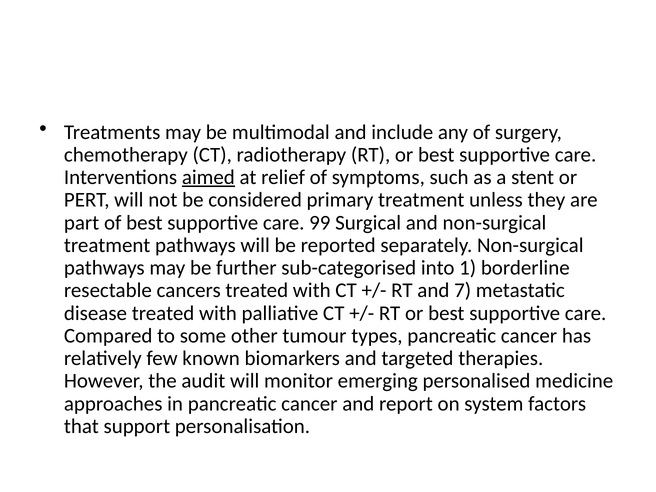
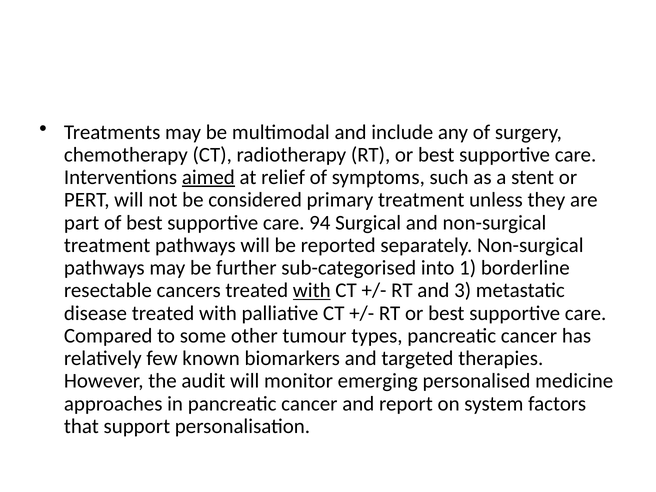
99: 99 -> 94 (320, 223)
with underline: none -> present (312, 290)
7: 7 -> 3 (463, 290)
